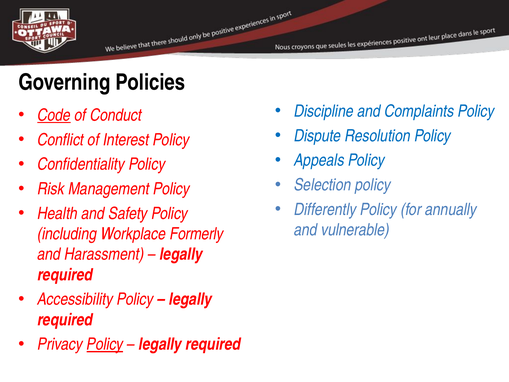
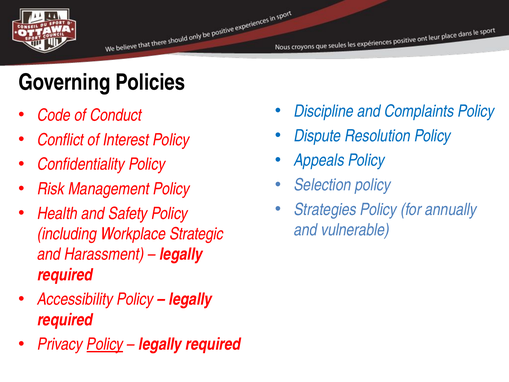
Code underline: present -> none (54, 115)
Differently: Differently -> Strategies (325, 210)
Formerly: Formerly -> Strategic (197, 234)
